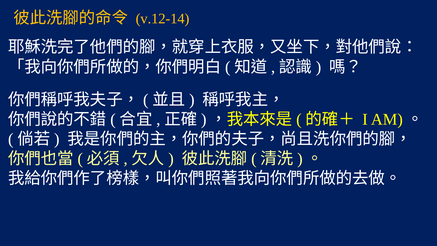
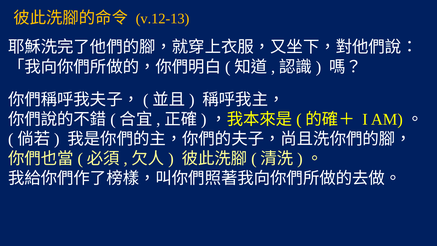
v.12-14: v.12-14 -> v.12-13 (163, 19)
